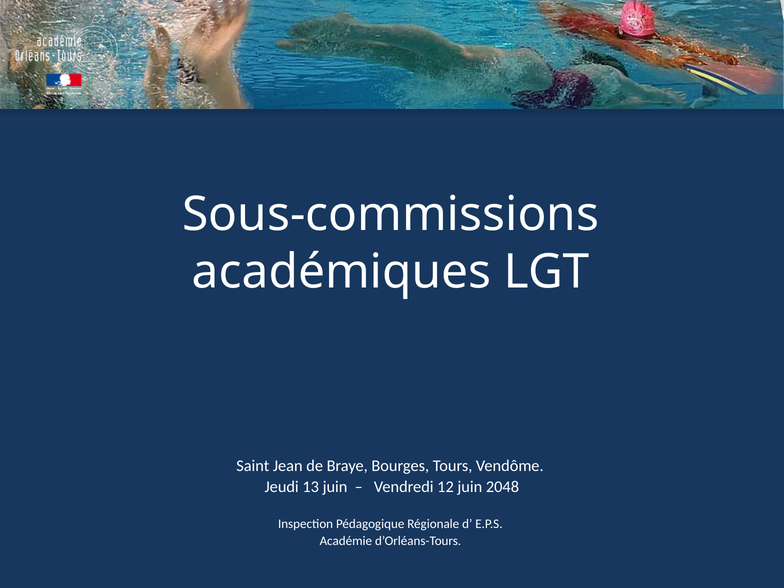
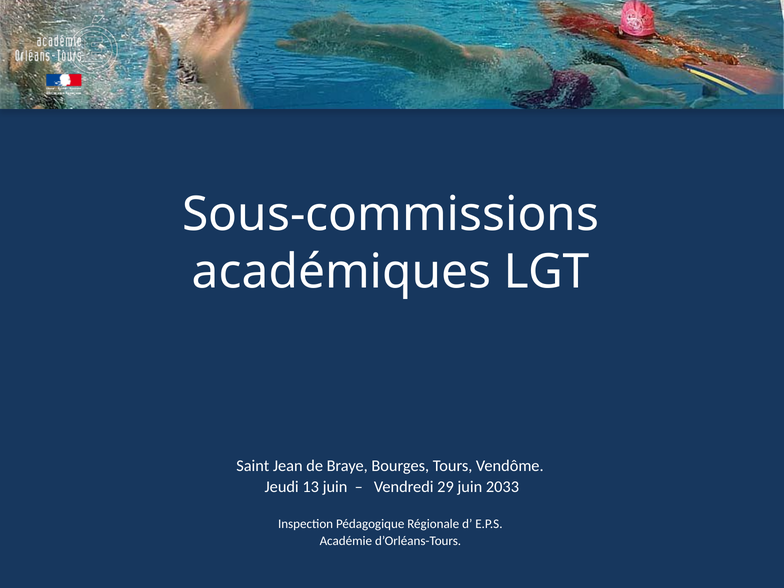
12: 12 -> 29 (446, 487)
2048: 2048 -> 2033 (502, 487)
